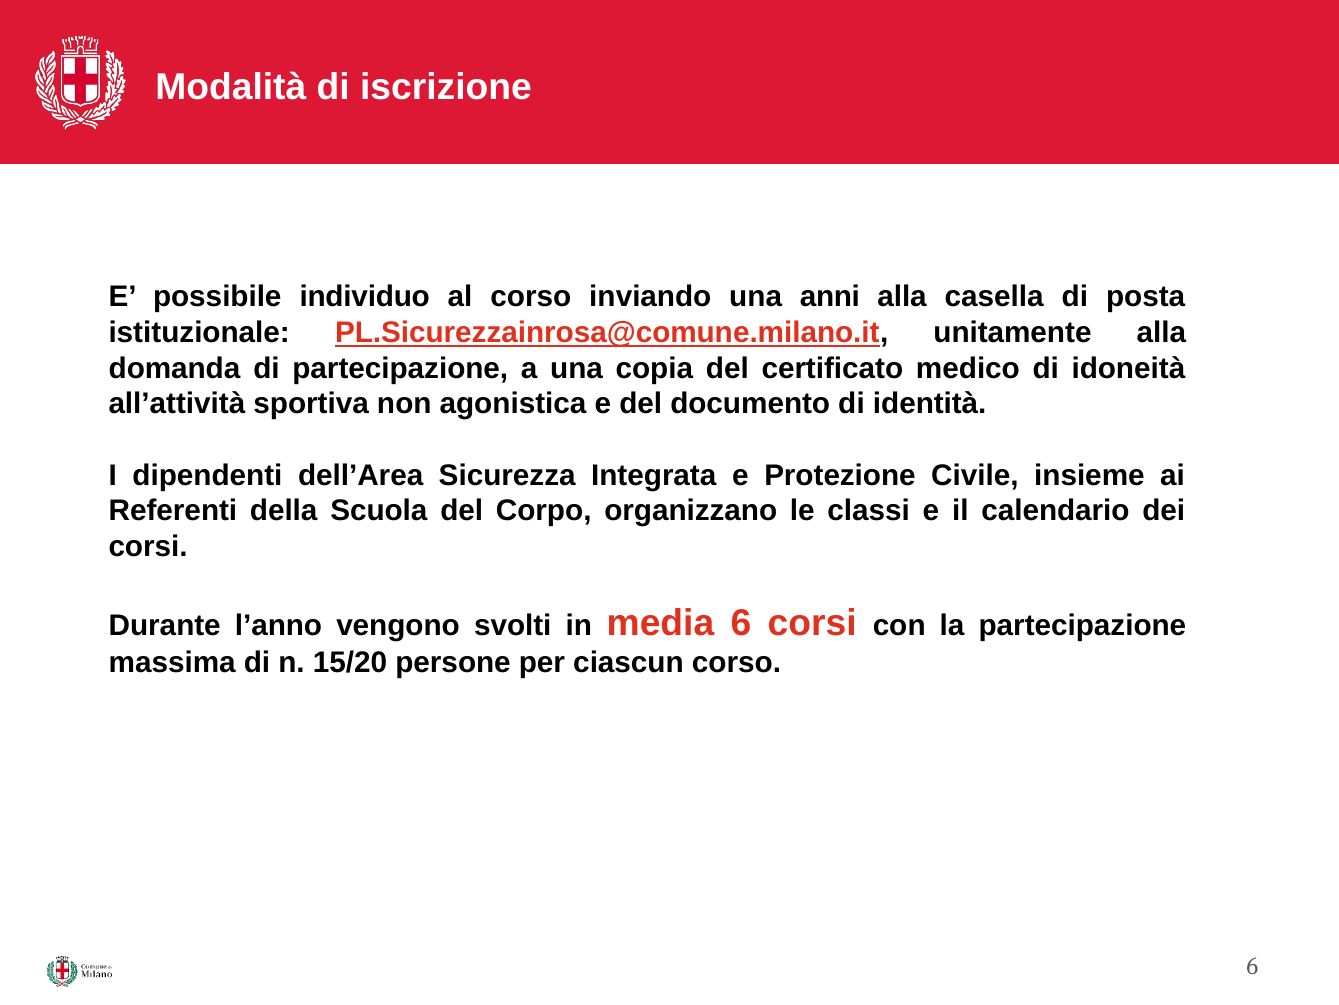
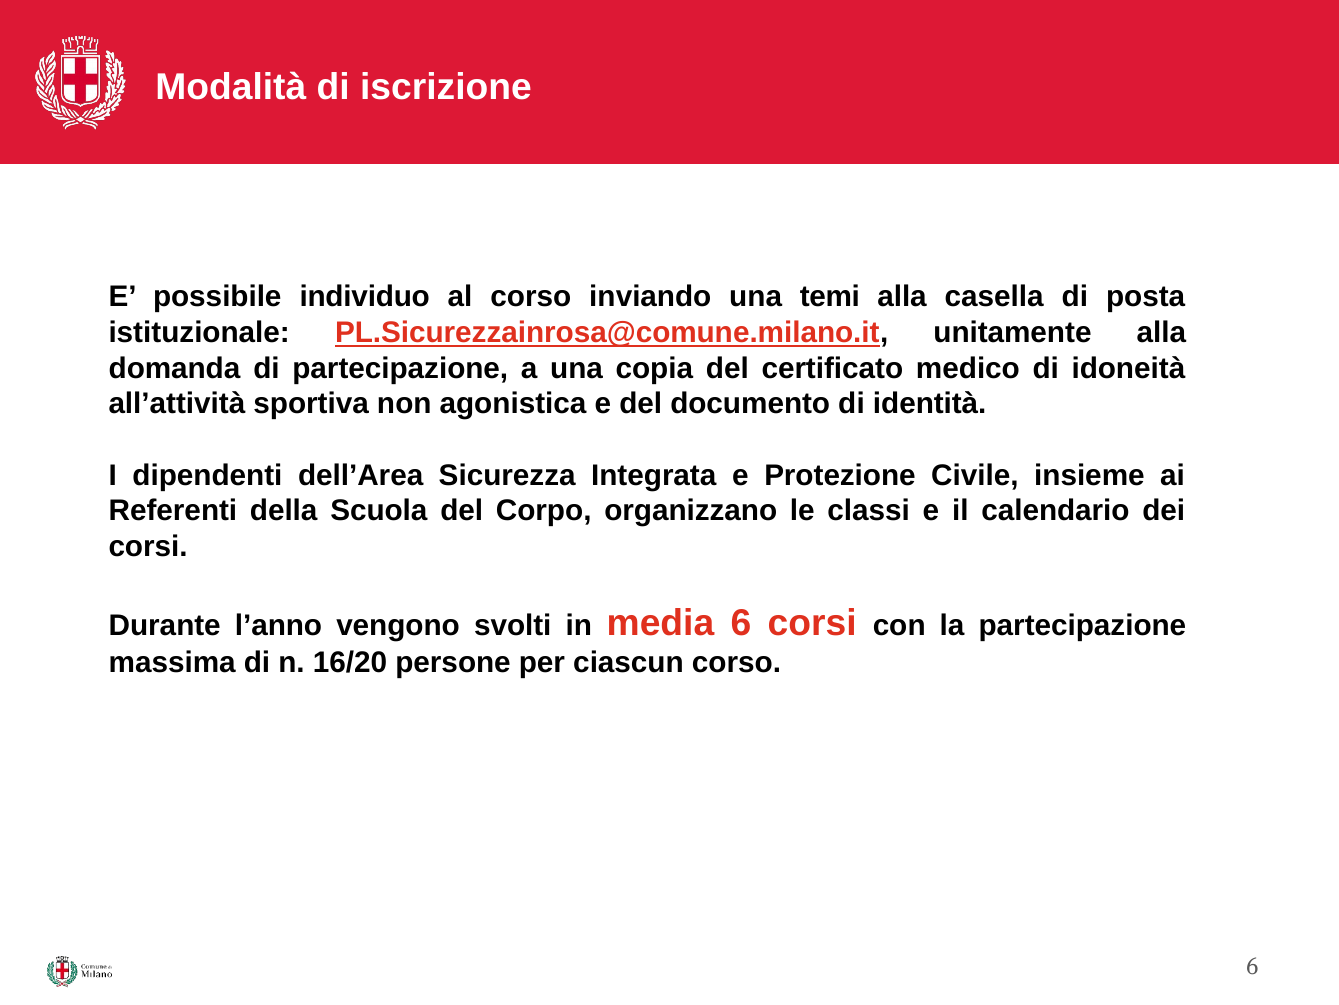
anni: anni -> temi (830, 297)
15/20: 15/20 -> 16/20 (350, 662)
